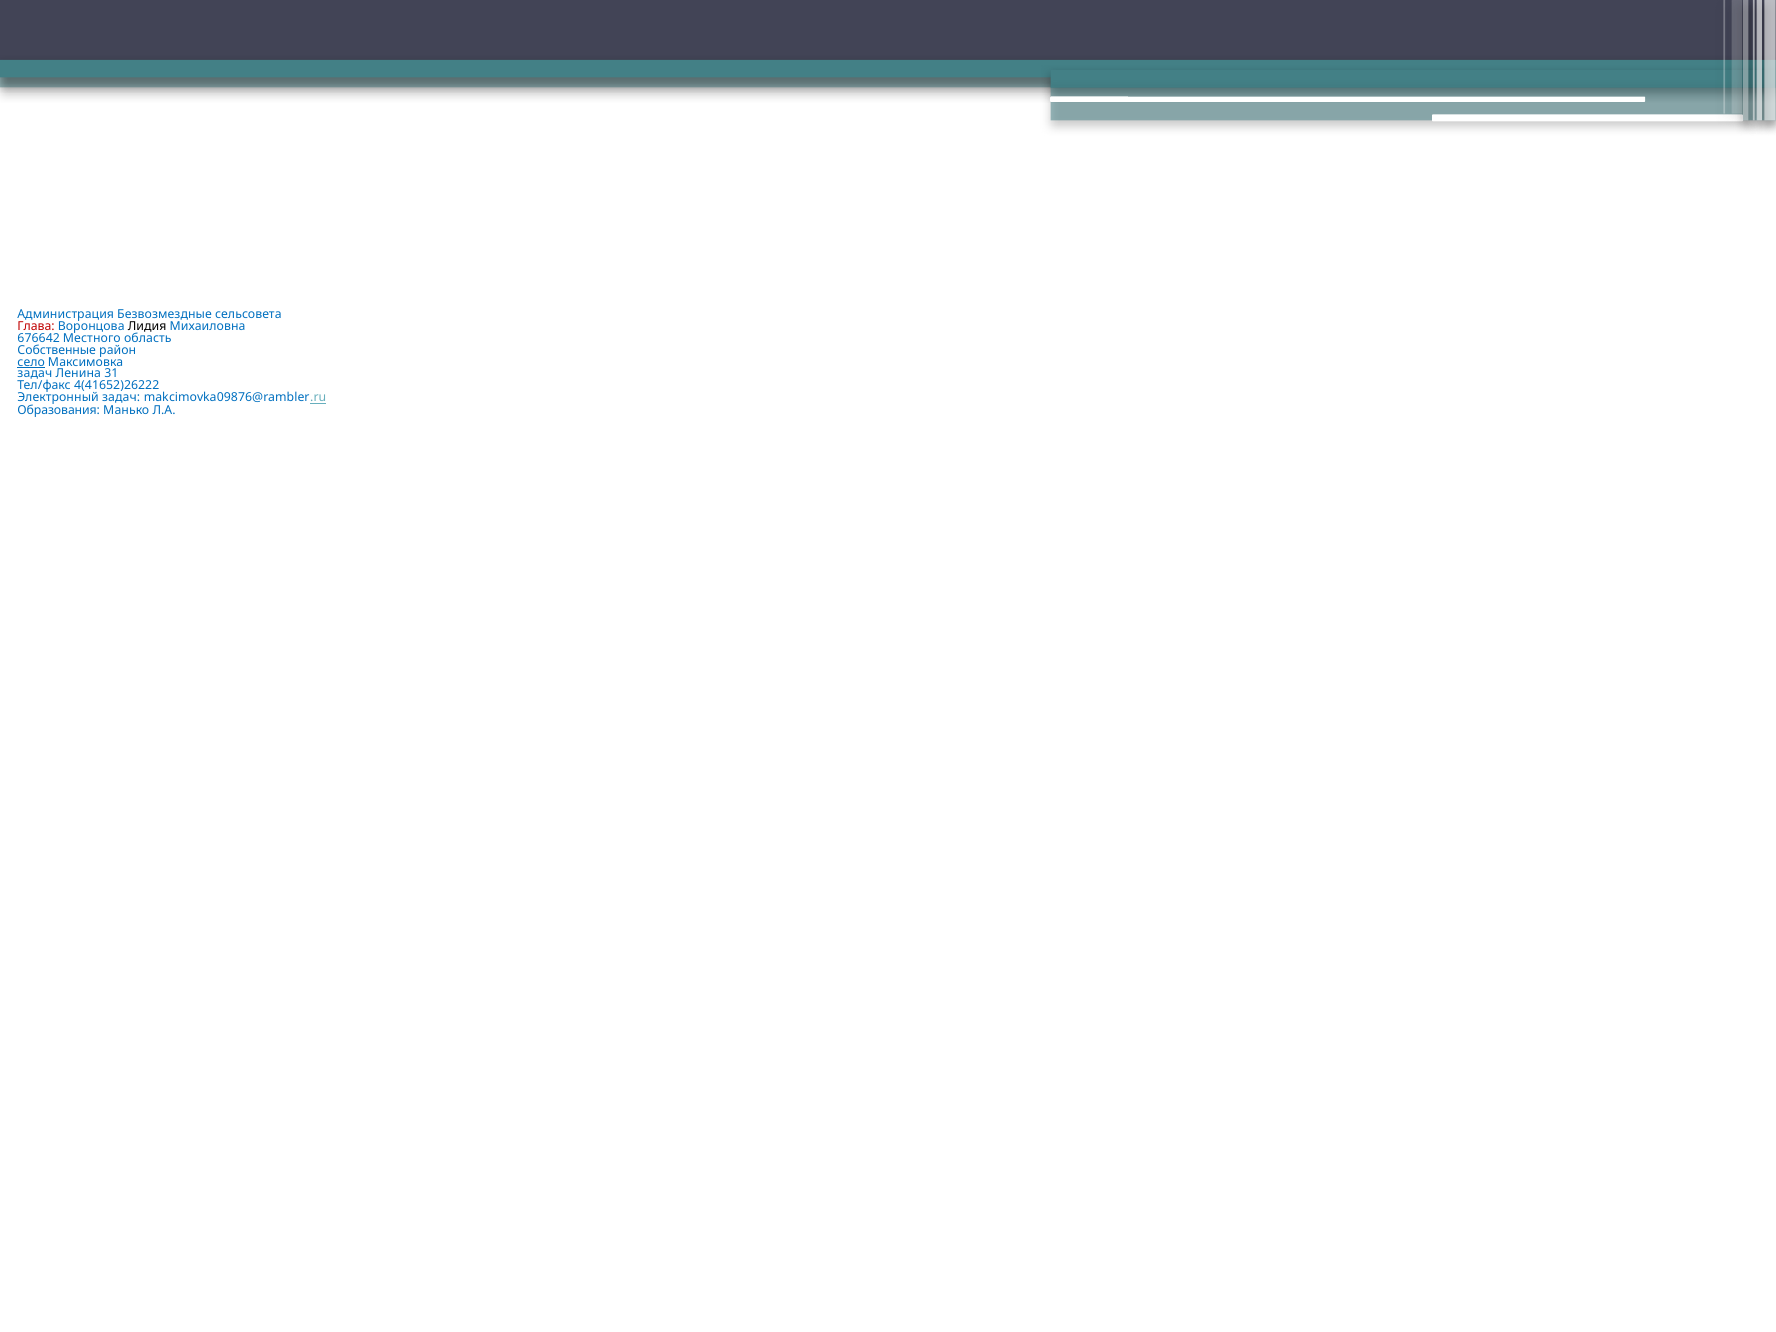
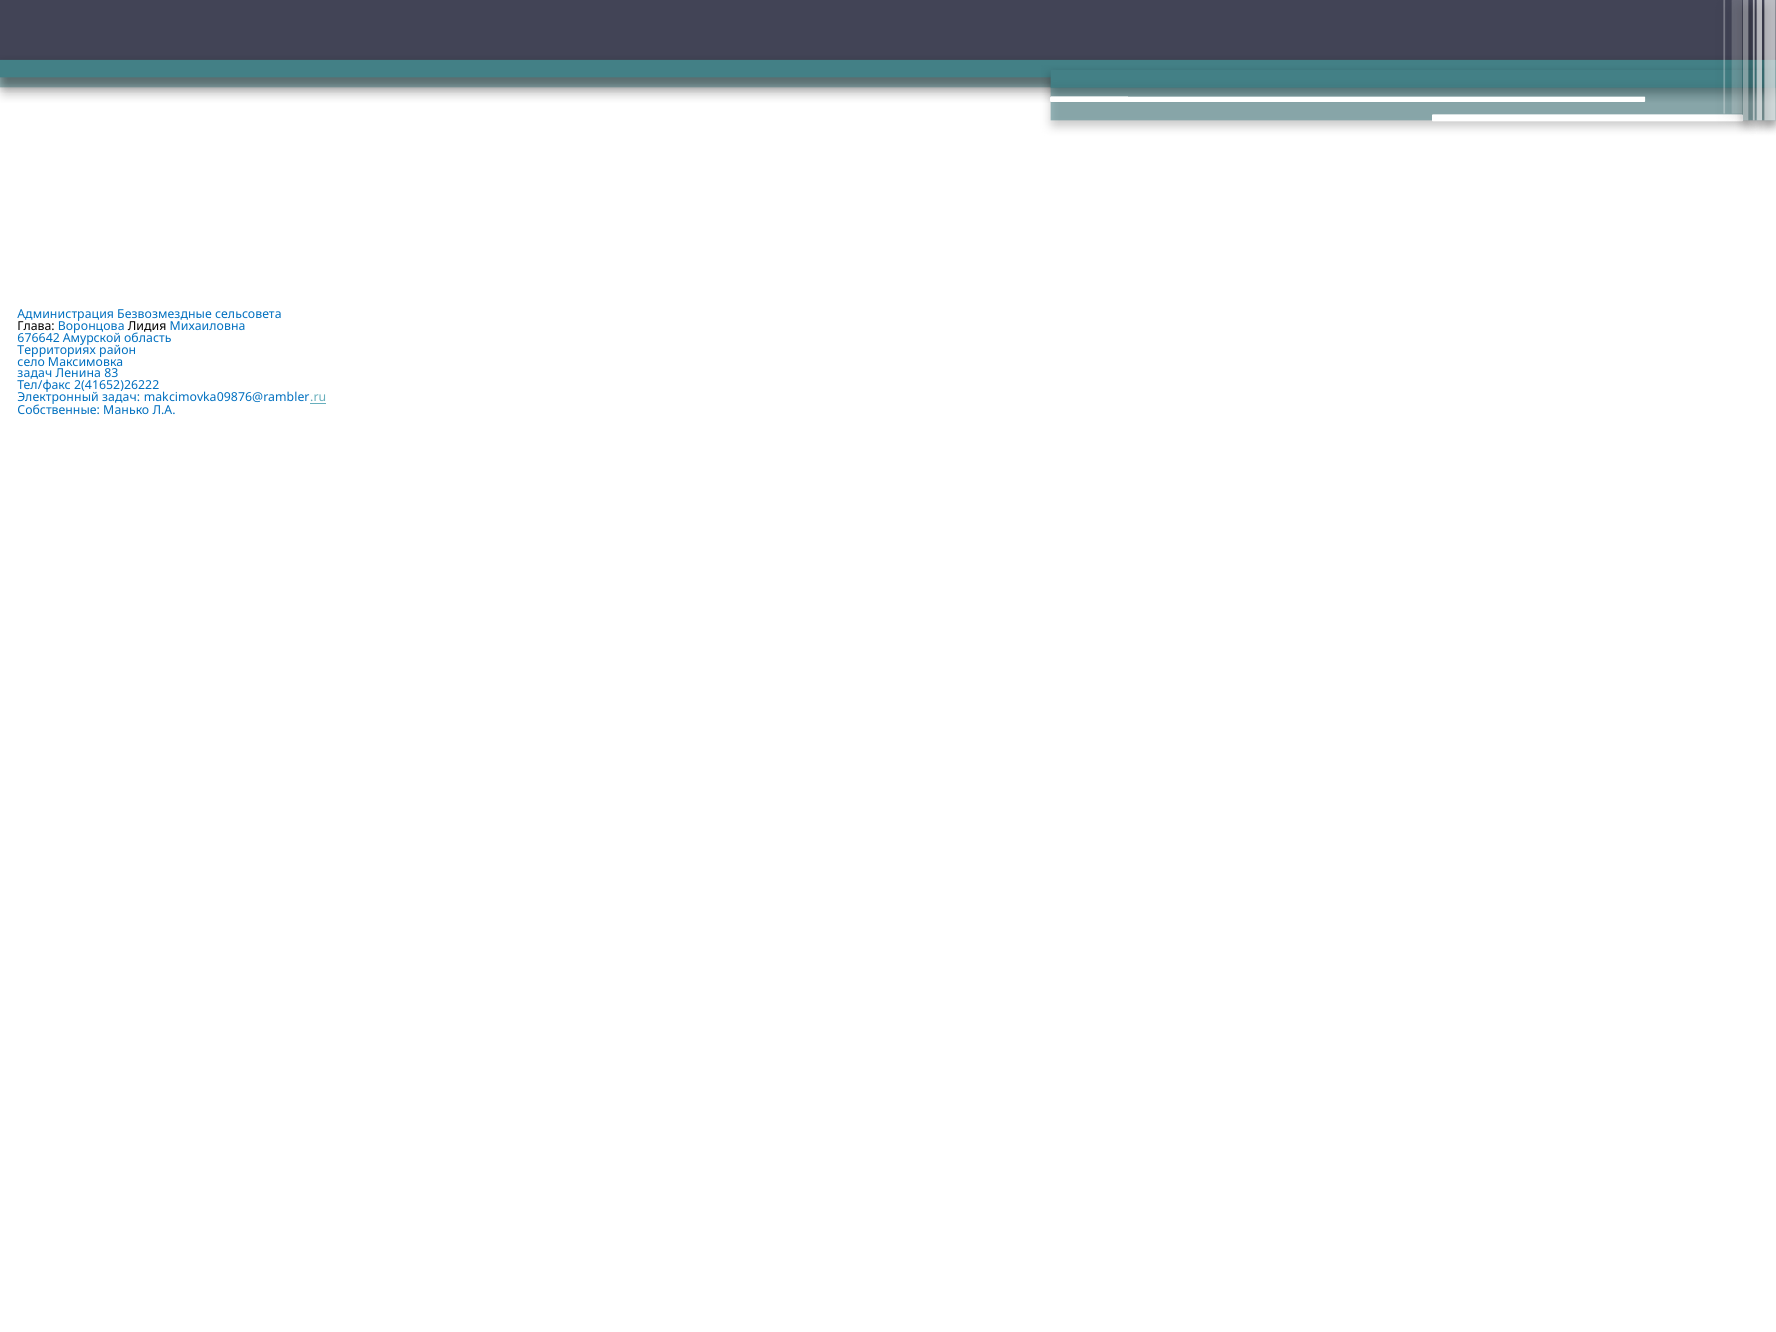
Глава colour: red -> black (36, 327)
Местного: Местного -> Амурской (92, 338)
Собственные: Собственные -> Территориях (57, 350)
село underline: present -> none (31, 362)
31: 31 -> 83 (111, 374)
4(41652)26222: 4(41652)26222 -> 2(41652)26222 (117, 386)
Образования: Образования -> Собственные (59, 411)
